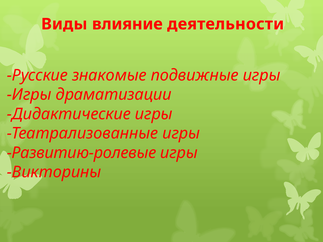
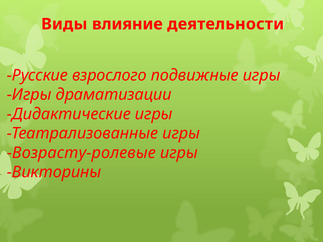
знакомые: знакомые -> взрослого (109, 75)
Развитию-ролевые: Развитию-ролевые -> Возрасту-ролевые (81, 153)
